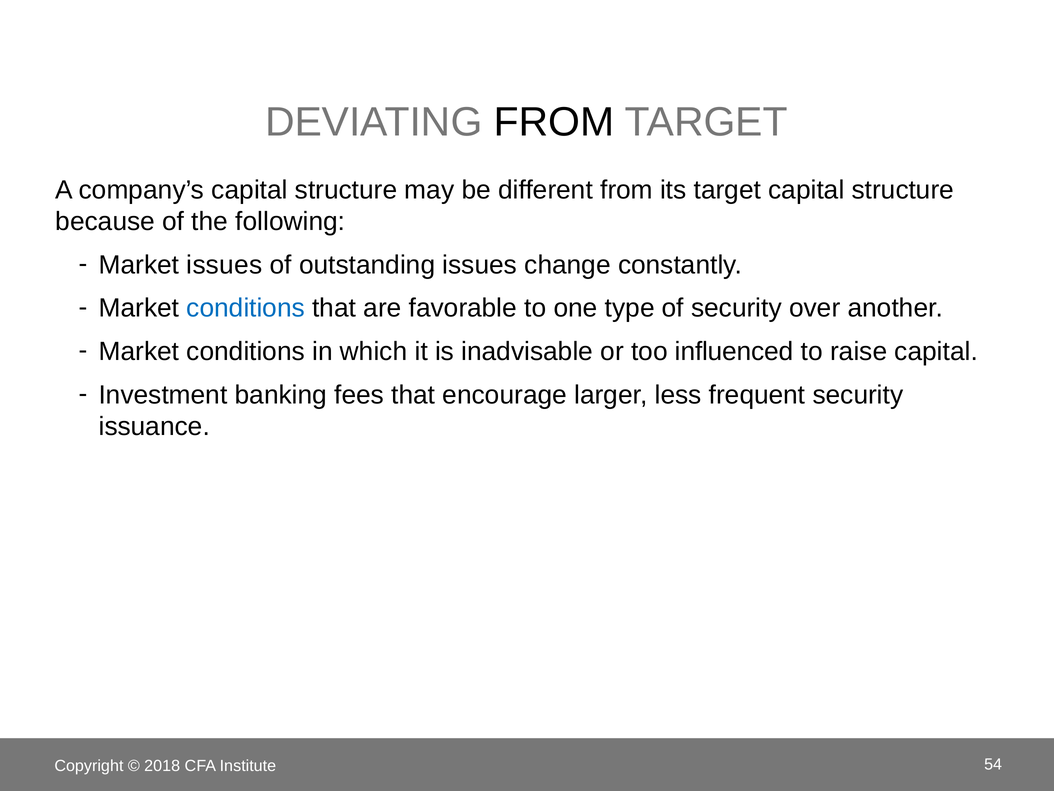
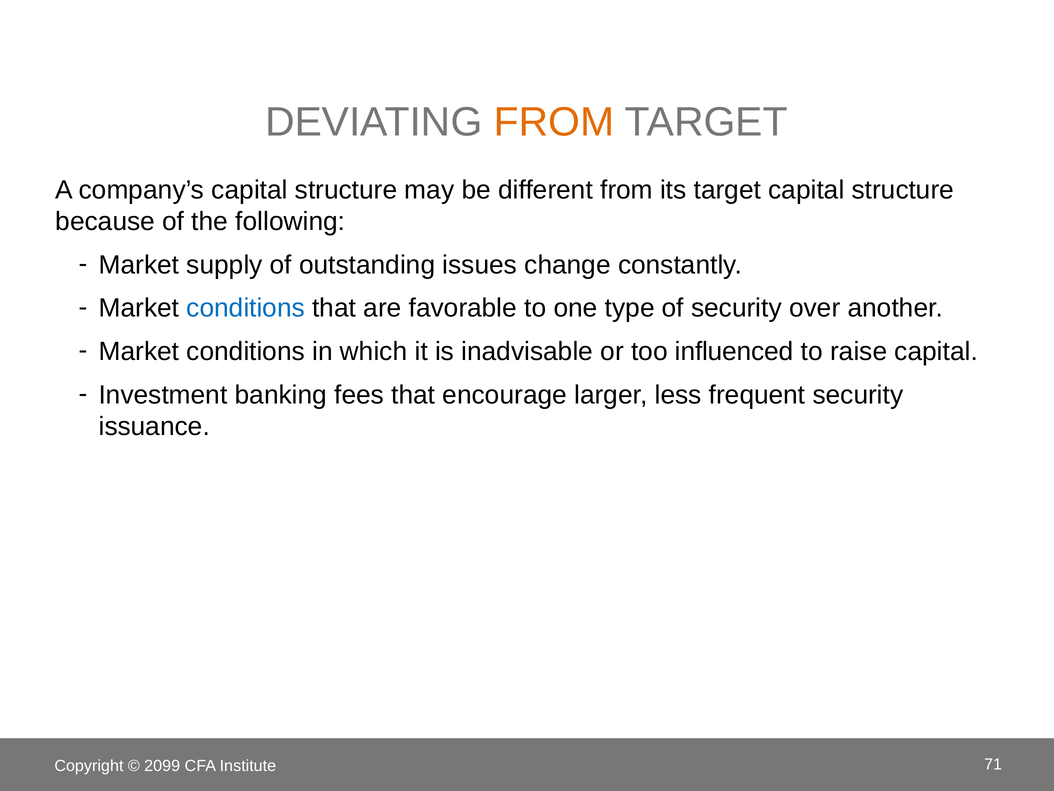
FROM colour: black -> orange (554, 122)
Market issues: issues -> supply (224, 265)
2018: 2018 -> 2099 (162, 765)
54: 54 -> 71 (993, 764)
